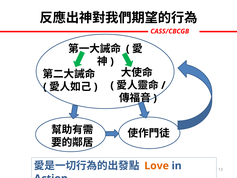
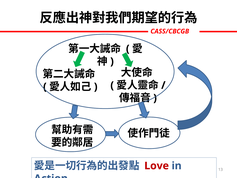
Love colour: orange -> red (157, 166)
